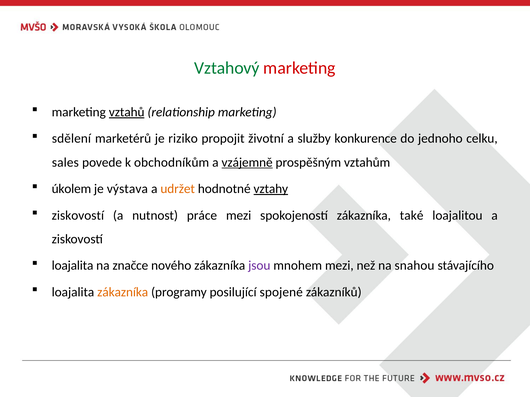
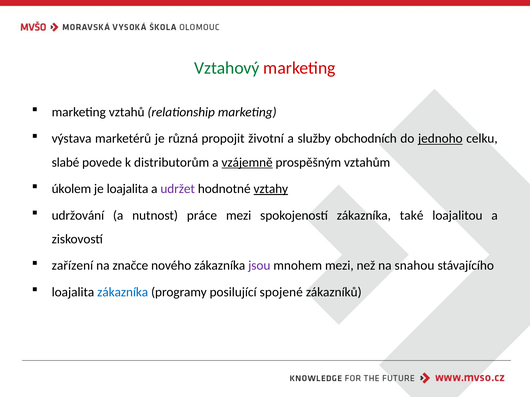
vztahů underline: present -> none (127, 112)
sdělení: sdělení -> výstava (72, 139)
riziko: riziko -> různá (183, 139)
konkurence: konkurence -> obchodních (366, 139)
jednoho underline: none -> present (440, 139)
sales: sales -> slabé (65, 163)
obchodníkům: obchodníkům -> distributorům (172, 163)
je výstava: výstava -> loajalita (128, 189)
udržet colour: orange -> purple (178, 189)
ziskovostí: ziskovostí -> udržování (78, 216)
loajalita: loajalita -> zařízení (72, 266)
zákazníka colour: orange -> blue (123, 292)
